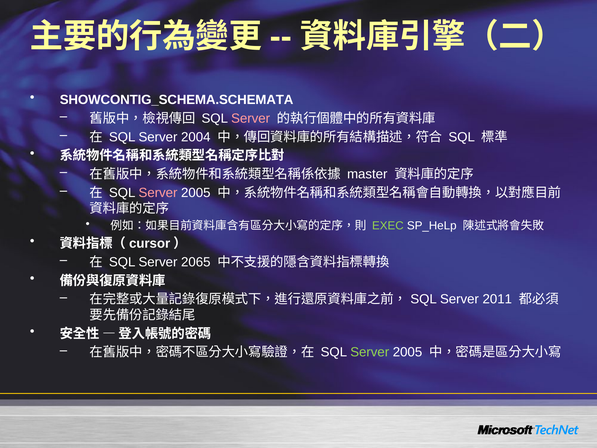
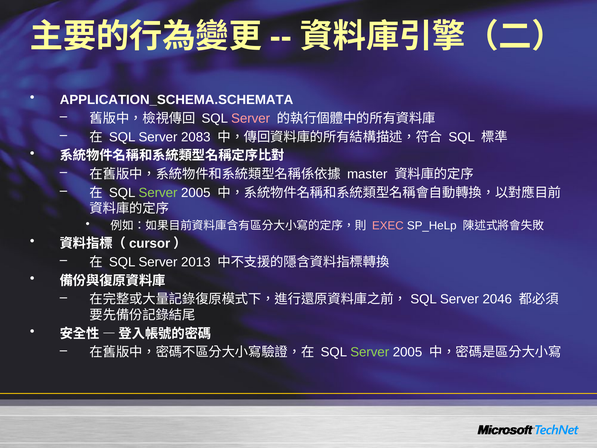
SHOWCONTIG_SCHEMA.SCHEMATA: SHOWCONTIG_SCHEMA.SCHEMATA -> APPLICATION_SCHEMA.SCHEMATA (177, 100)
2004: 2004 -> 2083 (196, 137)
Server colour: pink -> light green (158, 193)
EXEC colour: light green -> pink (388, 226)
2065: 2065 -> 2013 (196, 262)
2011: 2011 -> 2046 (497, 299)
